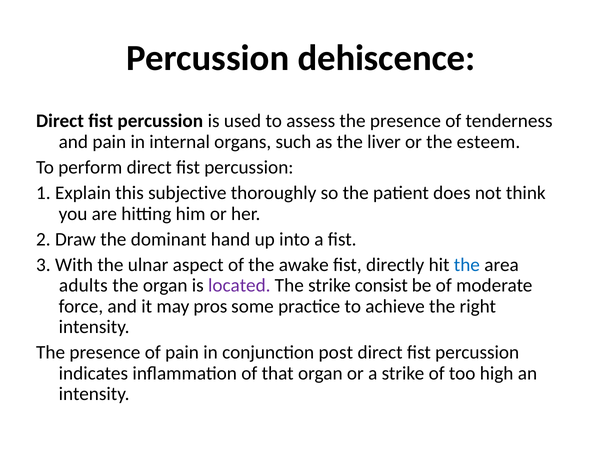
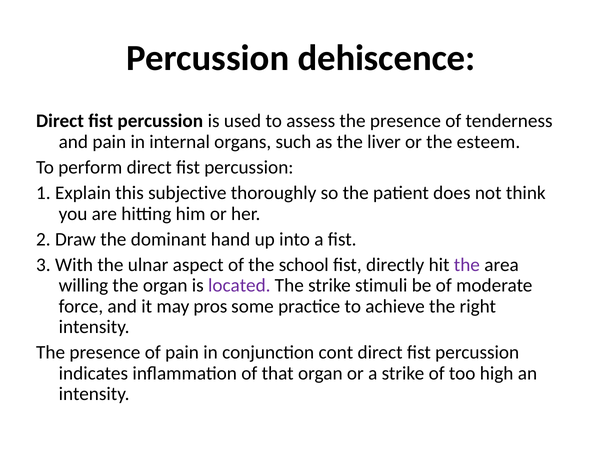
awake: awake -> school (304, 265)
the colour: blue -> purple (467, 265)
adults: adults -> willing (83, 286)
consist: consist -> stimuli (381, 286)
post: post -> cont (336, 353)
